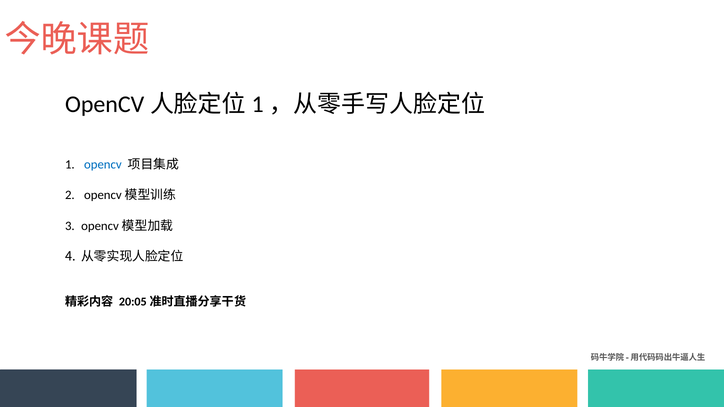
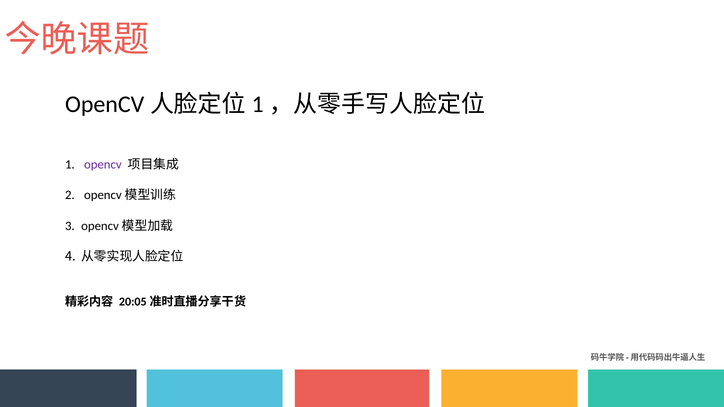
opencv colour: blue -> purple (103, 165)
